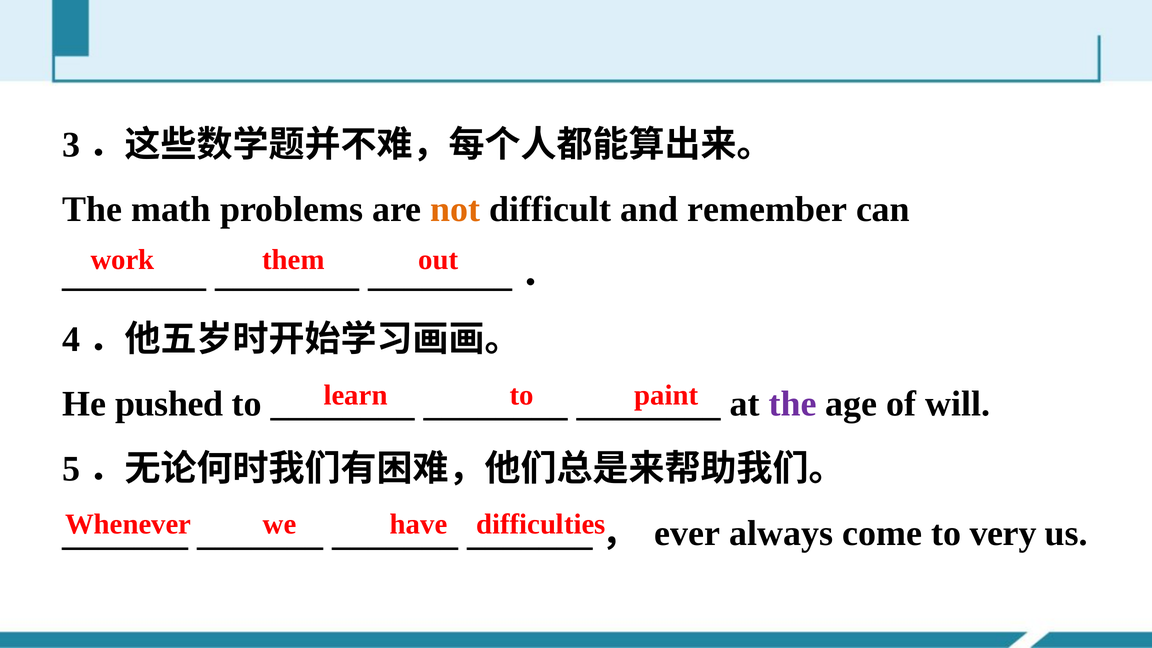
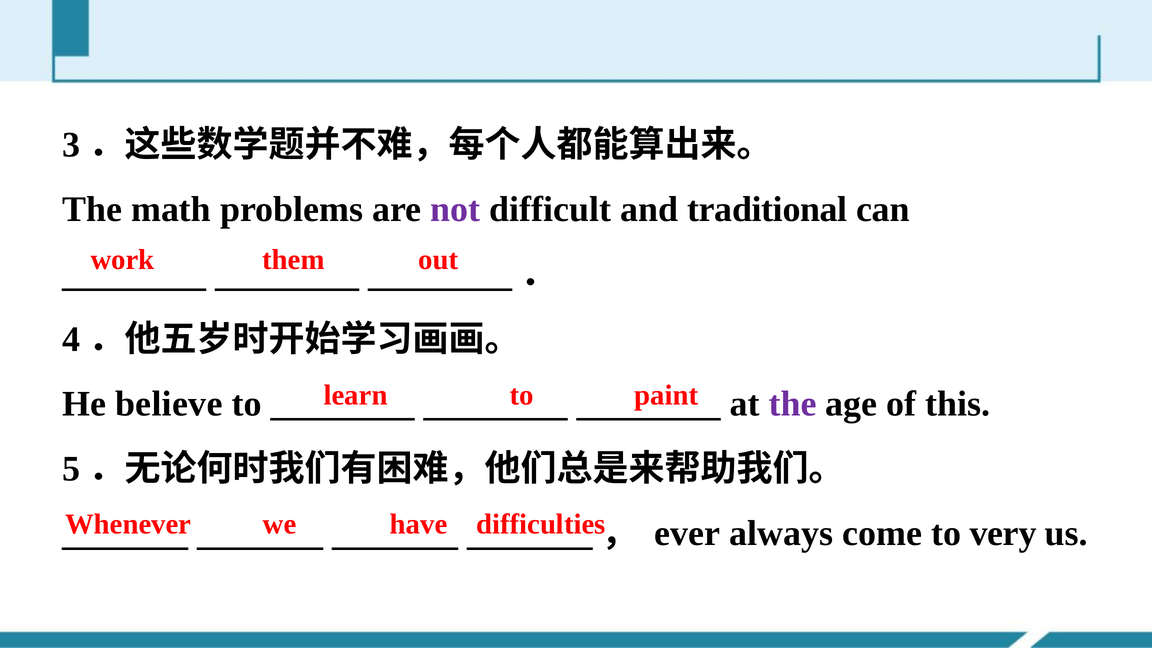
not colour: orange -> purple (455, 210)
remember: remember -> traditional (767, 210)
pushed: pushed -> believe (169, 404)
will: will -> this (958, 404)
